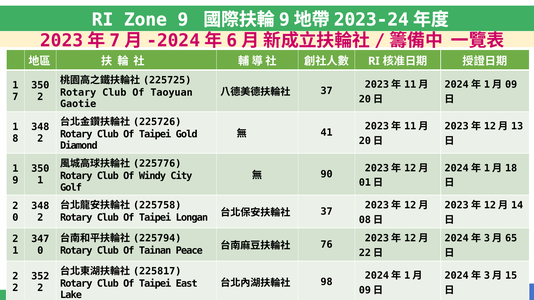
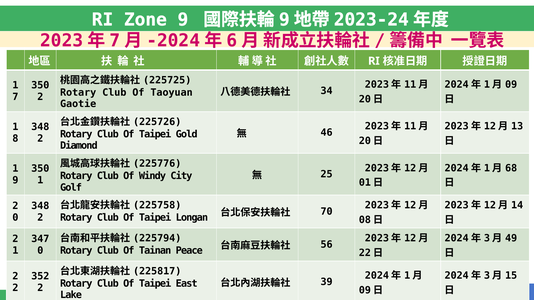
37: 37 -> 34 (327, 91)
41: 41 -> 46 (327, 133)
18: 18 -> 68 (511, 168)
90: 90 -> 25 (327, 175)
37: 37 -> 70 (327, 212)
65: 65 -> 49 (511, 239)
76: 76 -> 56 (327, 245)
98: 98 -> 39 (327, 282)
